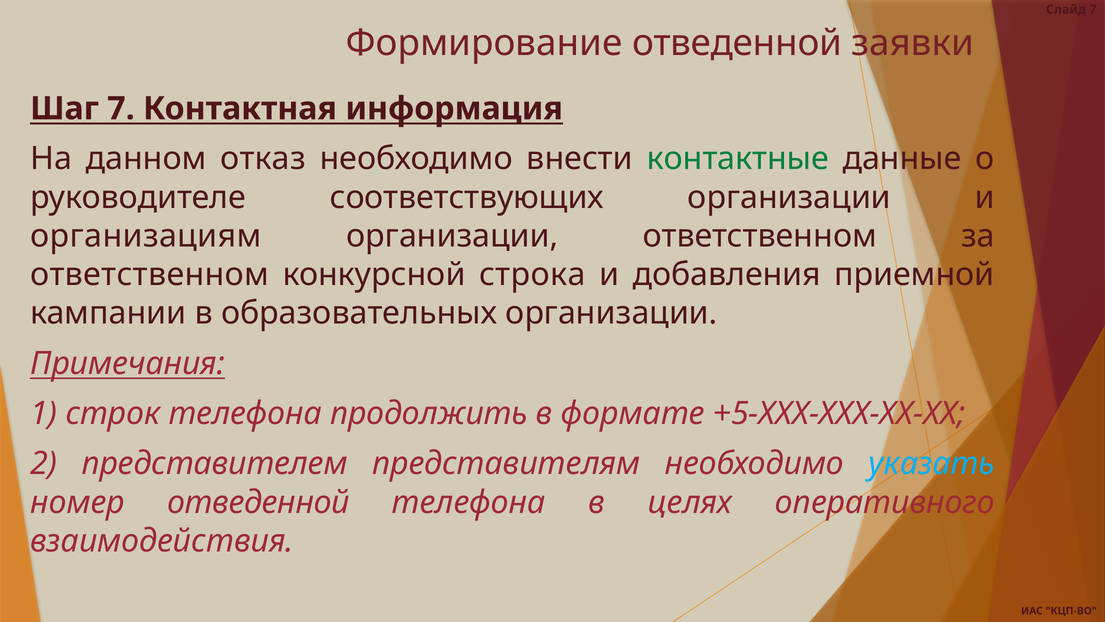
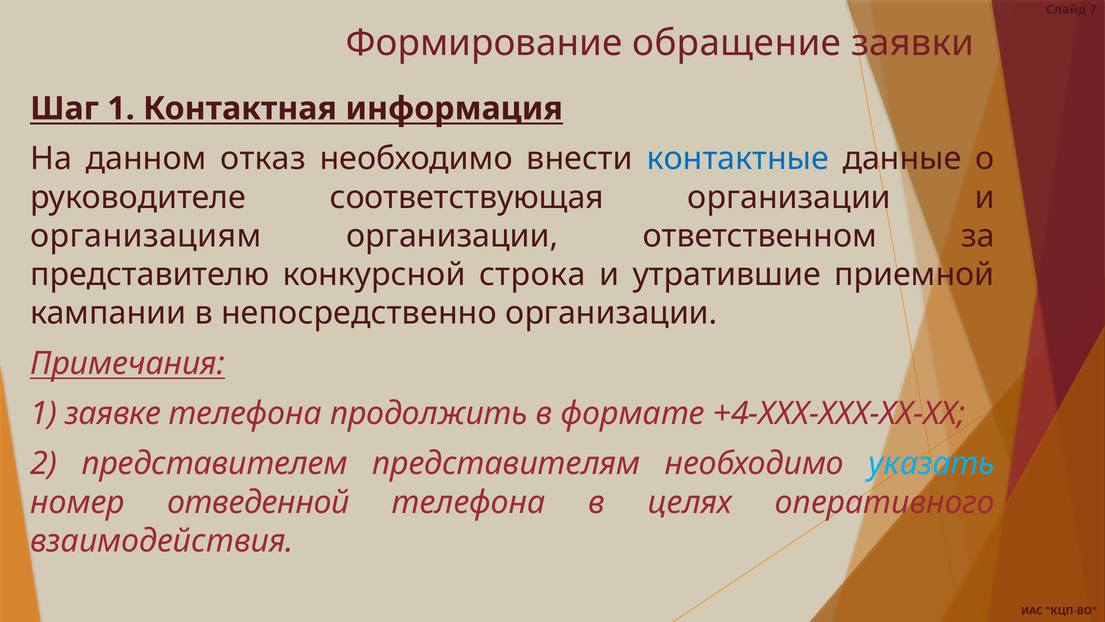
Формирование отведенной: отведенной -> обращение (737, 43)
Шаг 7: 7 -> 1 (121, 109)
контактные colour: green -> blue (738, 159)
соответствующих: соответствующих -> соответствующая (467, 197)
ответственном: ответственном -> представителю (150, 274)
добавления: добавления -> утратившие (727, 274)
образовательных: образовательных -> непосредственно (359, 313)
строк: строк -> заявке (113, 413)
+5-ХХХ-ХХХ-ХХ-ХХ: +5-ХХХ-ХХХ-ХХ-ХХ -> +4-ХХХ-ХХХ-ХХ-ХХ (839, 413)
